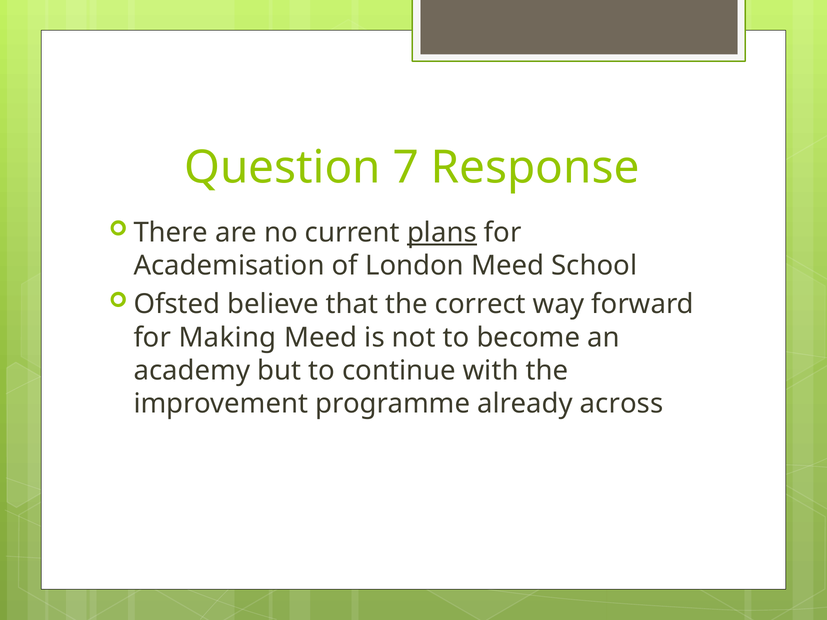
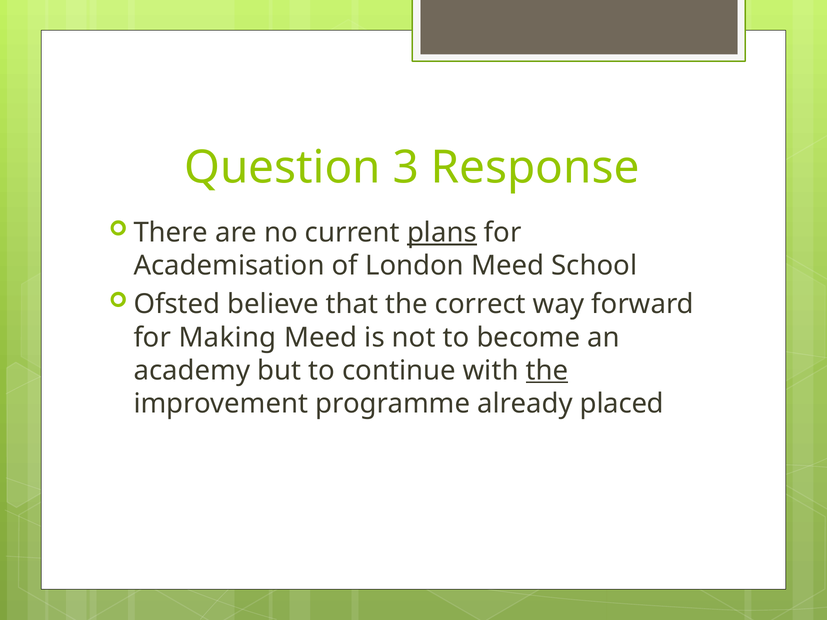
7: 7 -> 3 (406, 168)
the underline: none -> present (547, 371)
across: across -> placed (622, 404)
